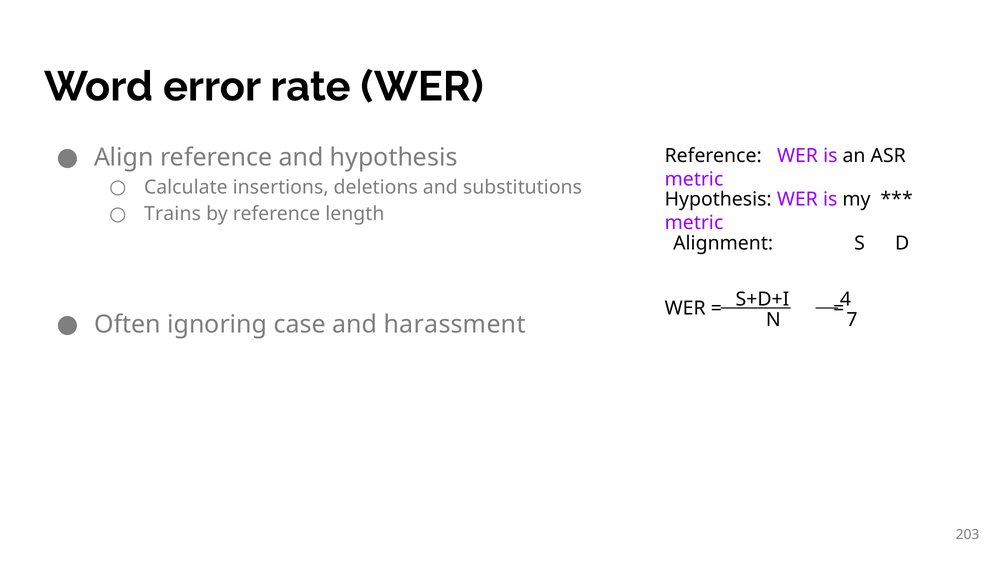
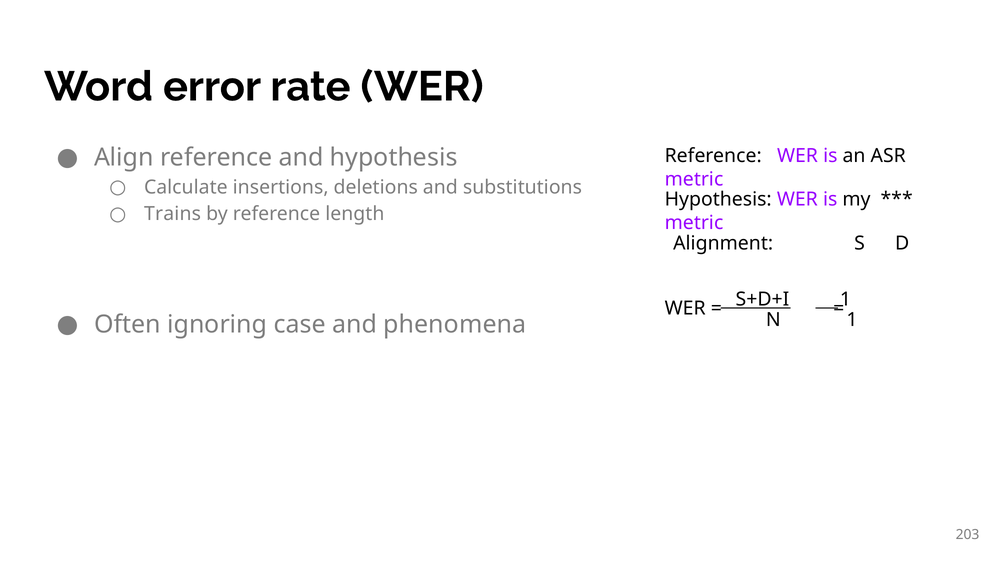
S+D+I 4: 4 -> 1 (845, 299)
harassment: harassment -> phenomena (455, 324)
N 7: 7 -> 1 (852, 320)
